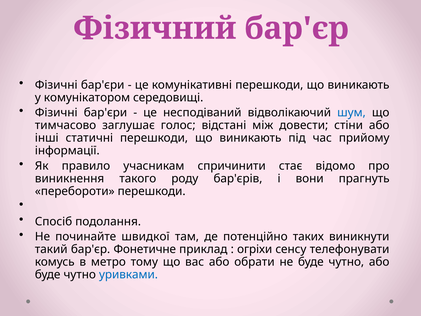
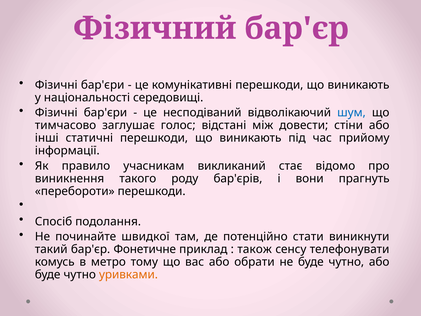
комунікатором: комунікатором -> національності (87, 98)
спричинити: спричинити -> викликаний (232, 166)
таких: таких -> стати (308, 236)
огріхи: огріхи -> також (255, 249)
уривками colour: blue -> orange (128, 274)
